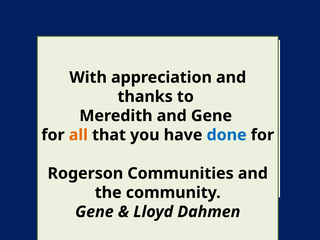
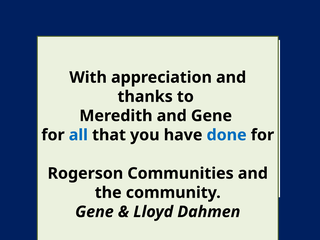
all colour: orange -> blue (78, 135)
